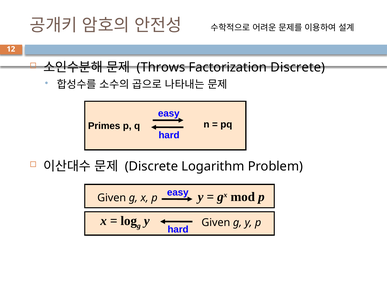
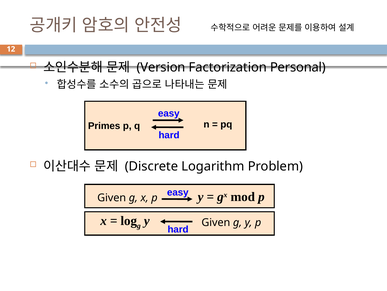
Throws: Throws -> Version (161, 67)
Factorization Discrete: Discrete -> Personal (298, 67)
